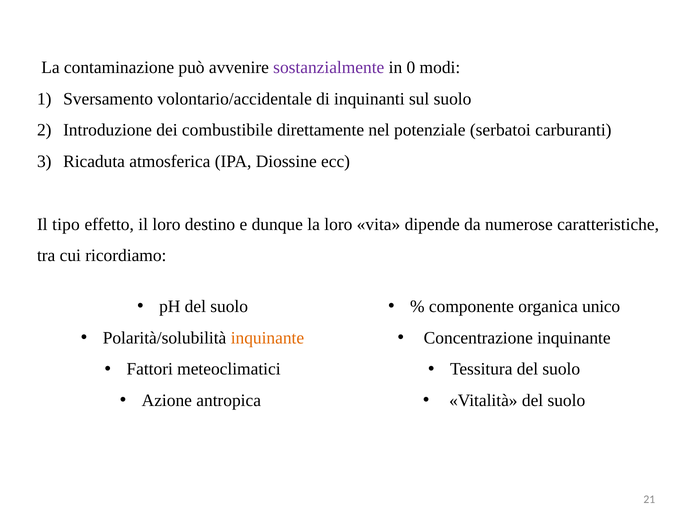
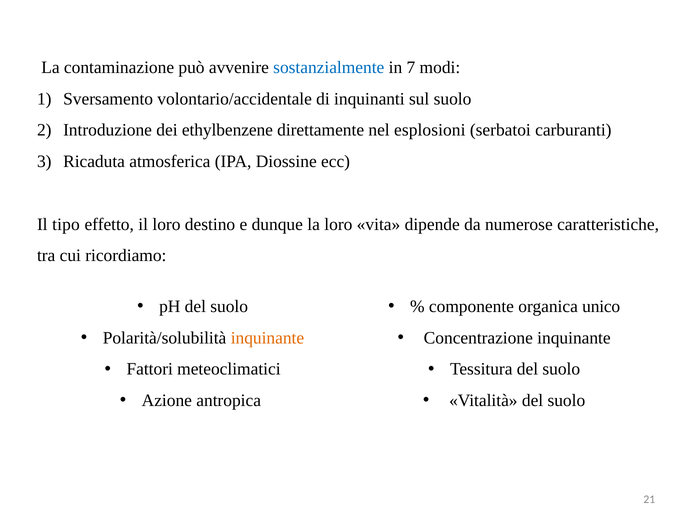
sostanzialmente colour: purple -> blue (329, 67)
0: 0 -> 7 (411, 67)
combustibile: combustibile -> ethylbenzene (227, 130)
potenziale: potenziale -> esplosioni (430, 130)
